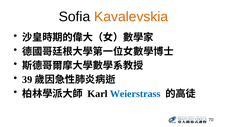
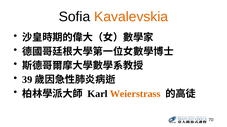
Weierstrass colour: blue -> orange (135, 94)
